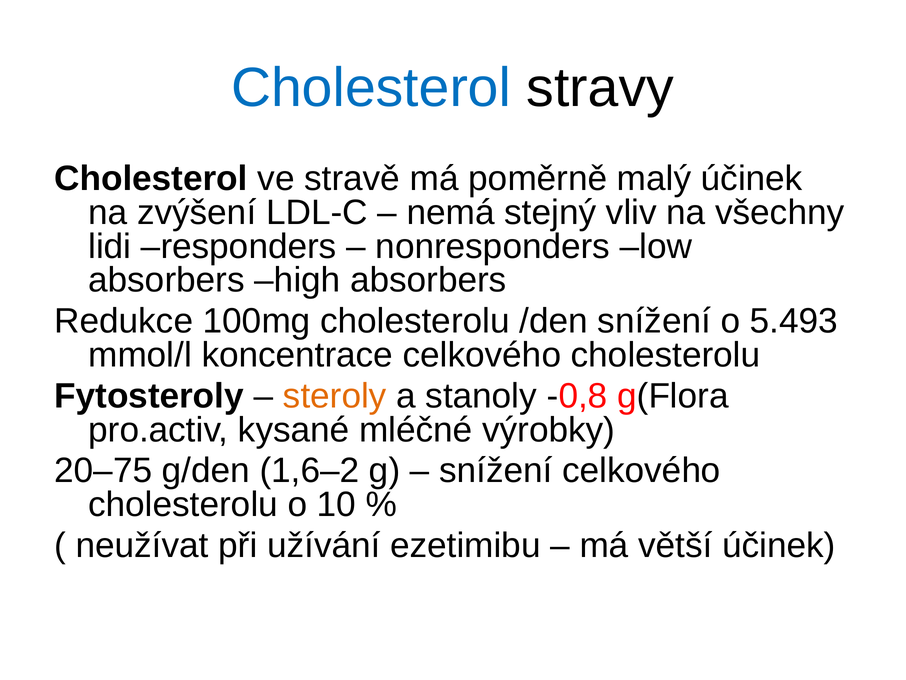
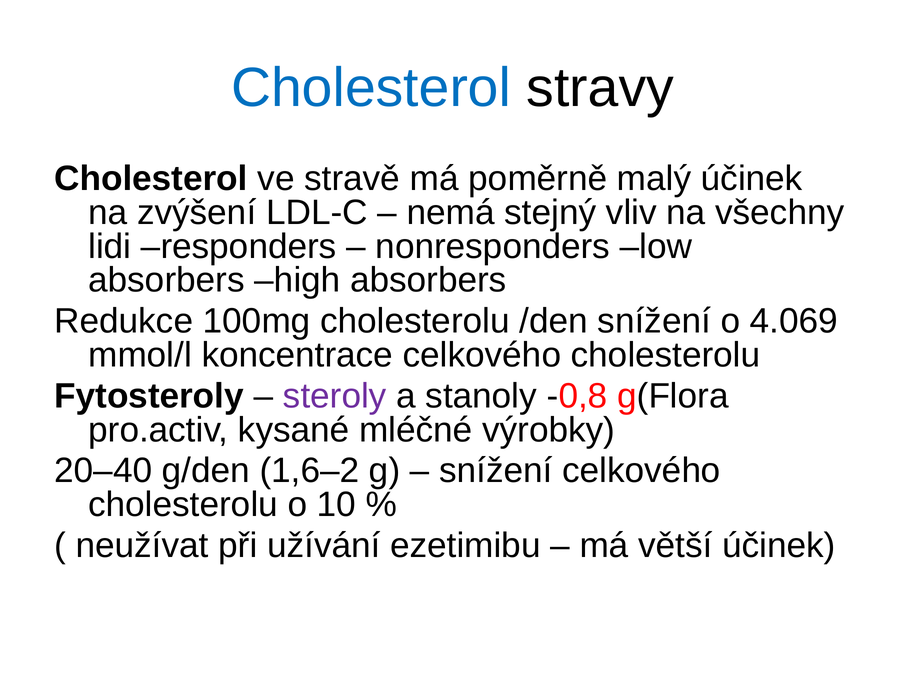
5.493: 5.493 -> 4.069 (794, 321)
steroly colour: orange -> purple (335, 396)
20–75: 20–75 -> 20–40 (103, 471)
